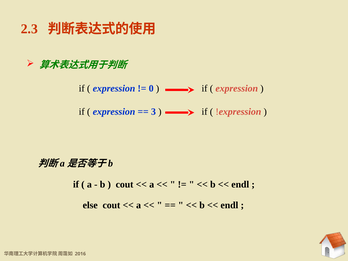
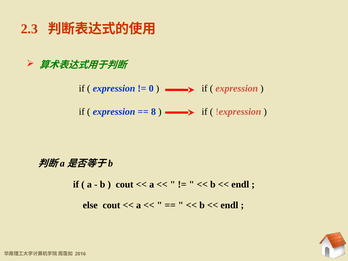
3: 3 -> 8 (153, 112)
